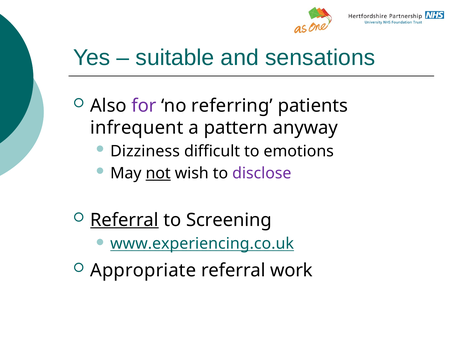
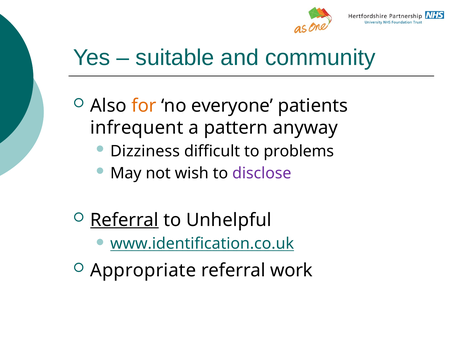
sensations: sensations -> community (320, 58)
for colour: purple -> orange (144, 106)
referring: referring -> everyone (232, 106)
emotions: emotions -> problems (299, 152)
not underline: present -> none (158, 174)
Screening: Screening -> Unhelpful (229, 220)
www.experiencing.co.uk: www.experiencing.co.uk -> www.identification.co.uk (202, 244)
